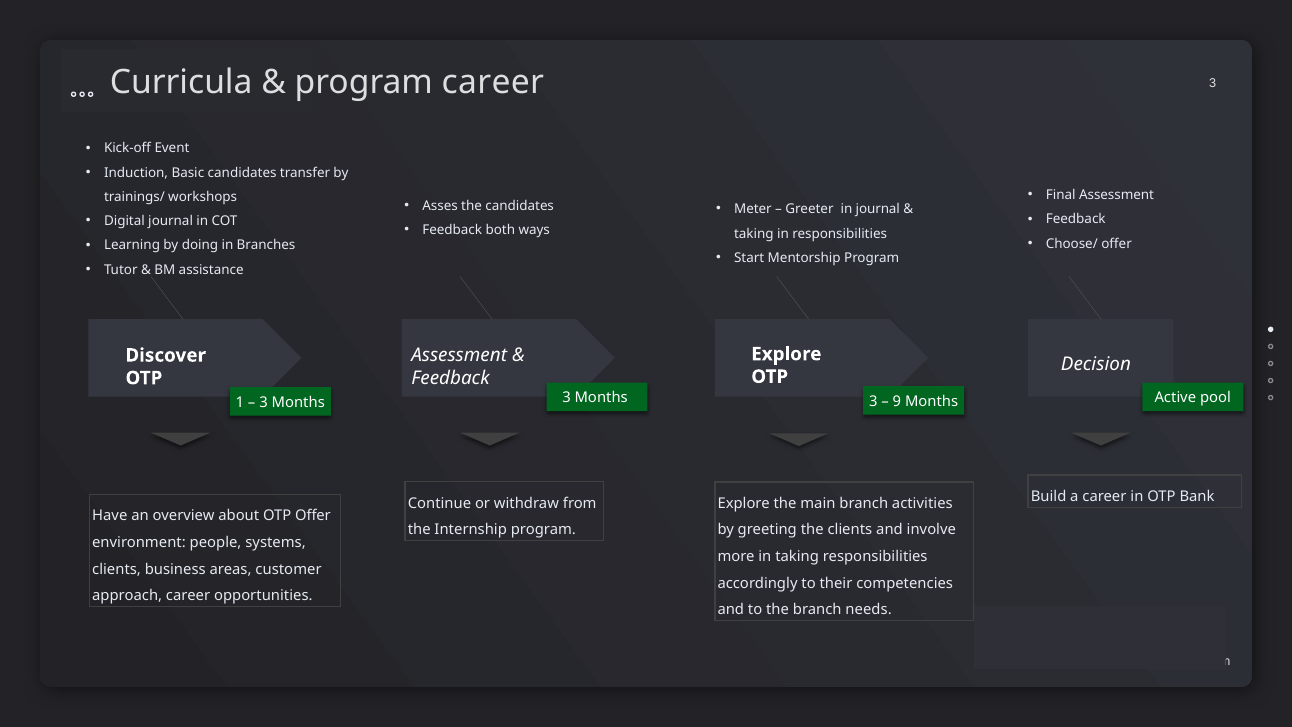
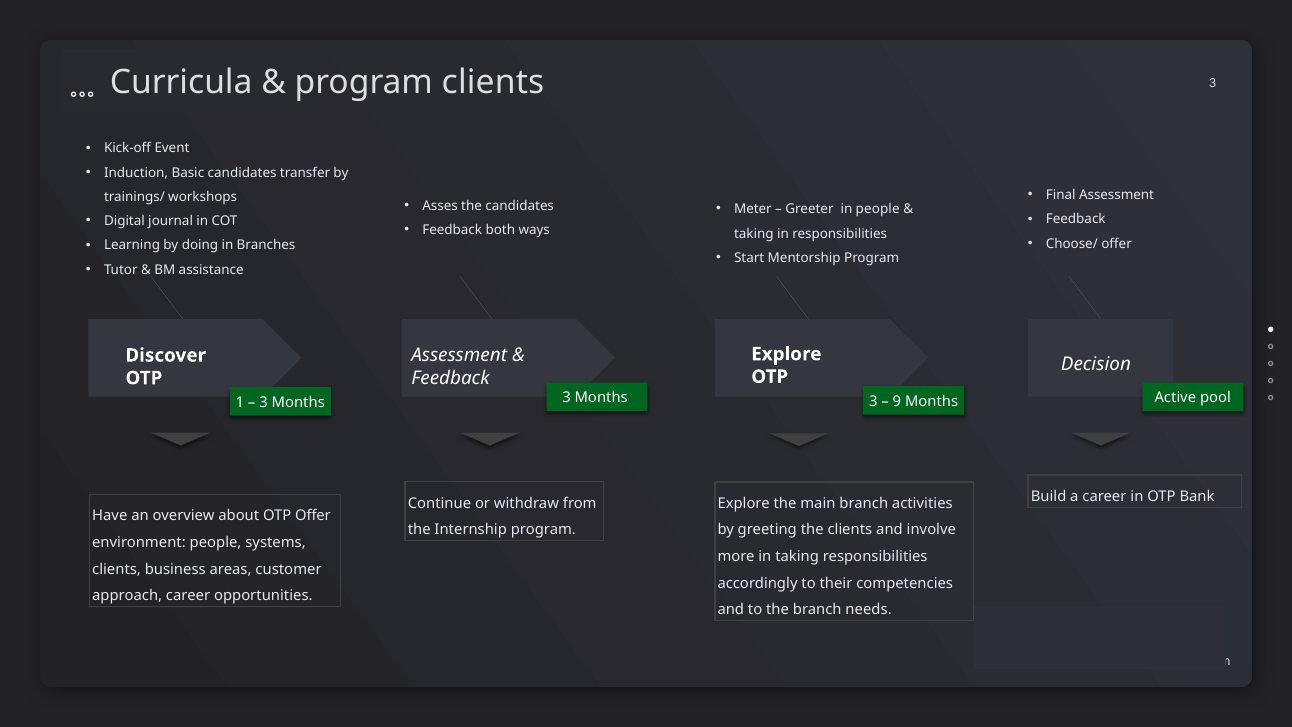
program career: career -> clients (493, 82)
in journal: journal -> people (878, 209)
